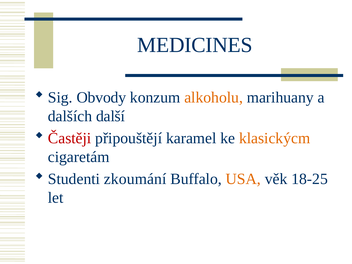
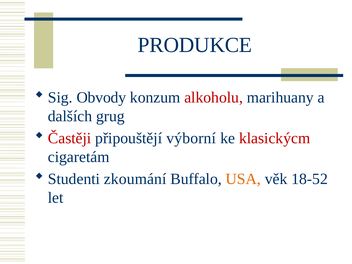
MEDICINES: MEDICINES -> PRODUKCE (195, 45)
alkoholu colour: orange -> red (214, 97)
další: další -> grug (110, 116)
karamel: karamel -> výborní (191, 138)
klasickýcm colour: orange -> red (275, 138)
18-25: 18-25 -> 18-52 (310, 179)
